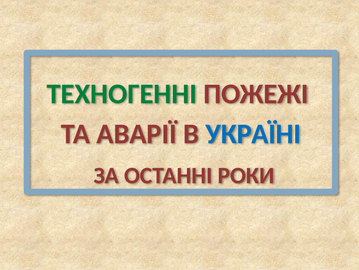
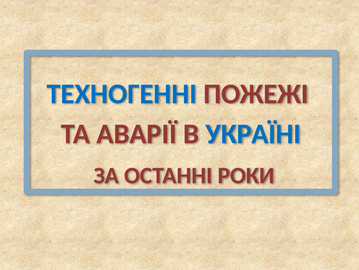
ТЕХНОГЕННІ colour: green -> blue (122, 94)
